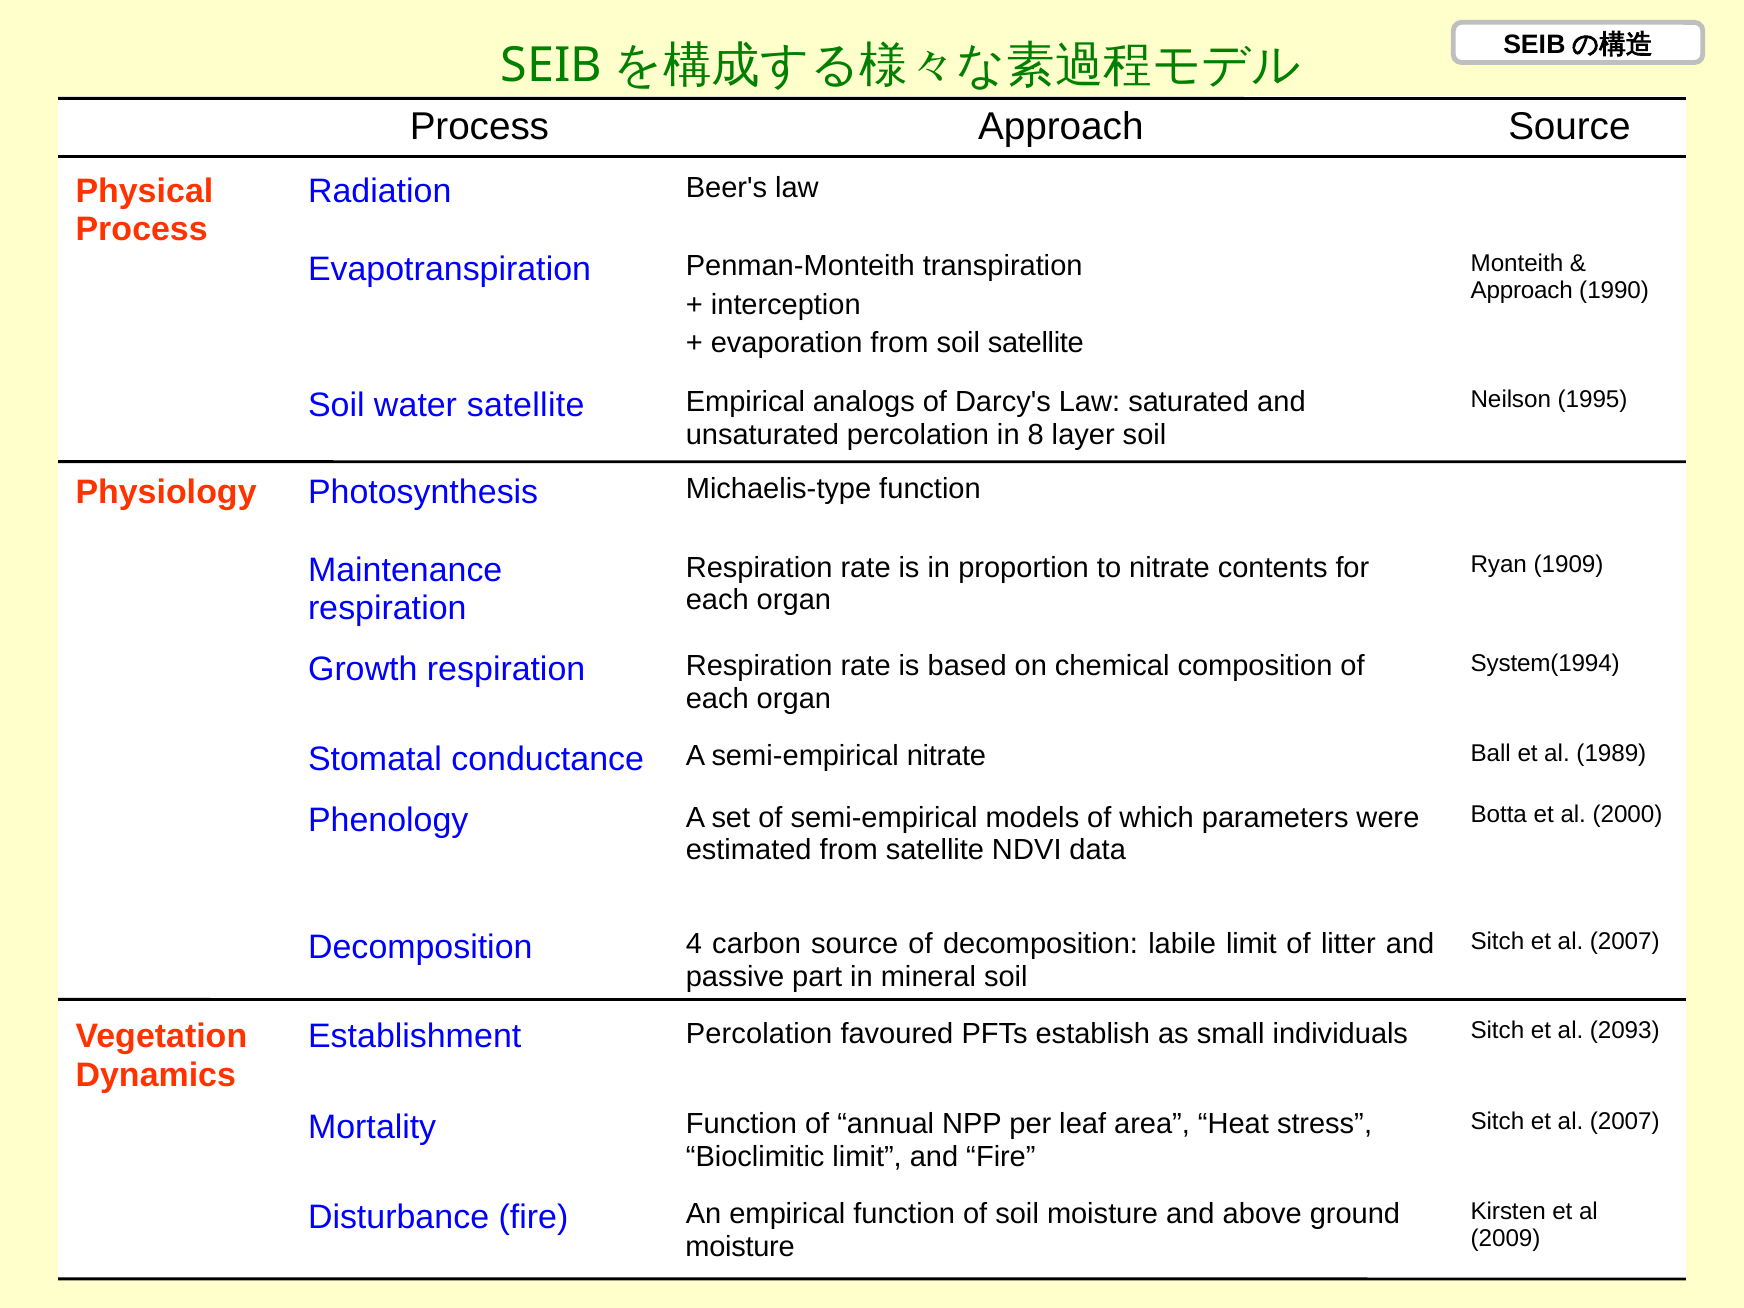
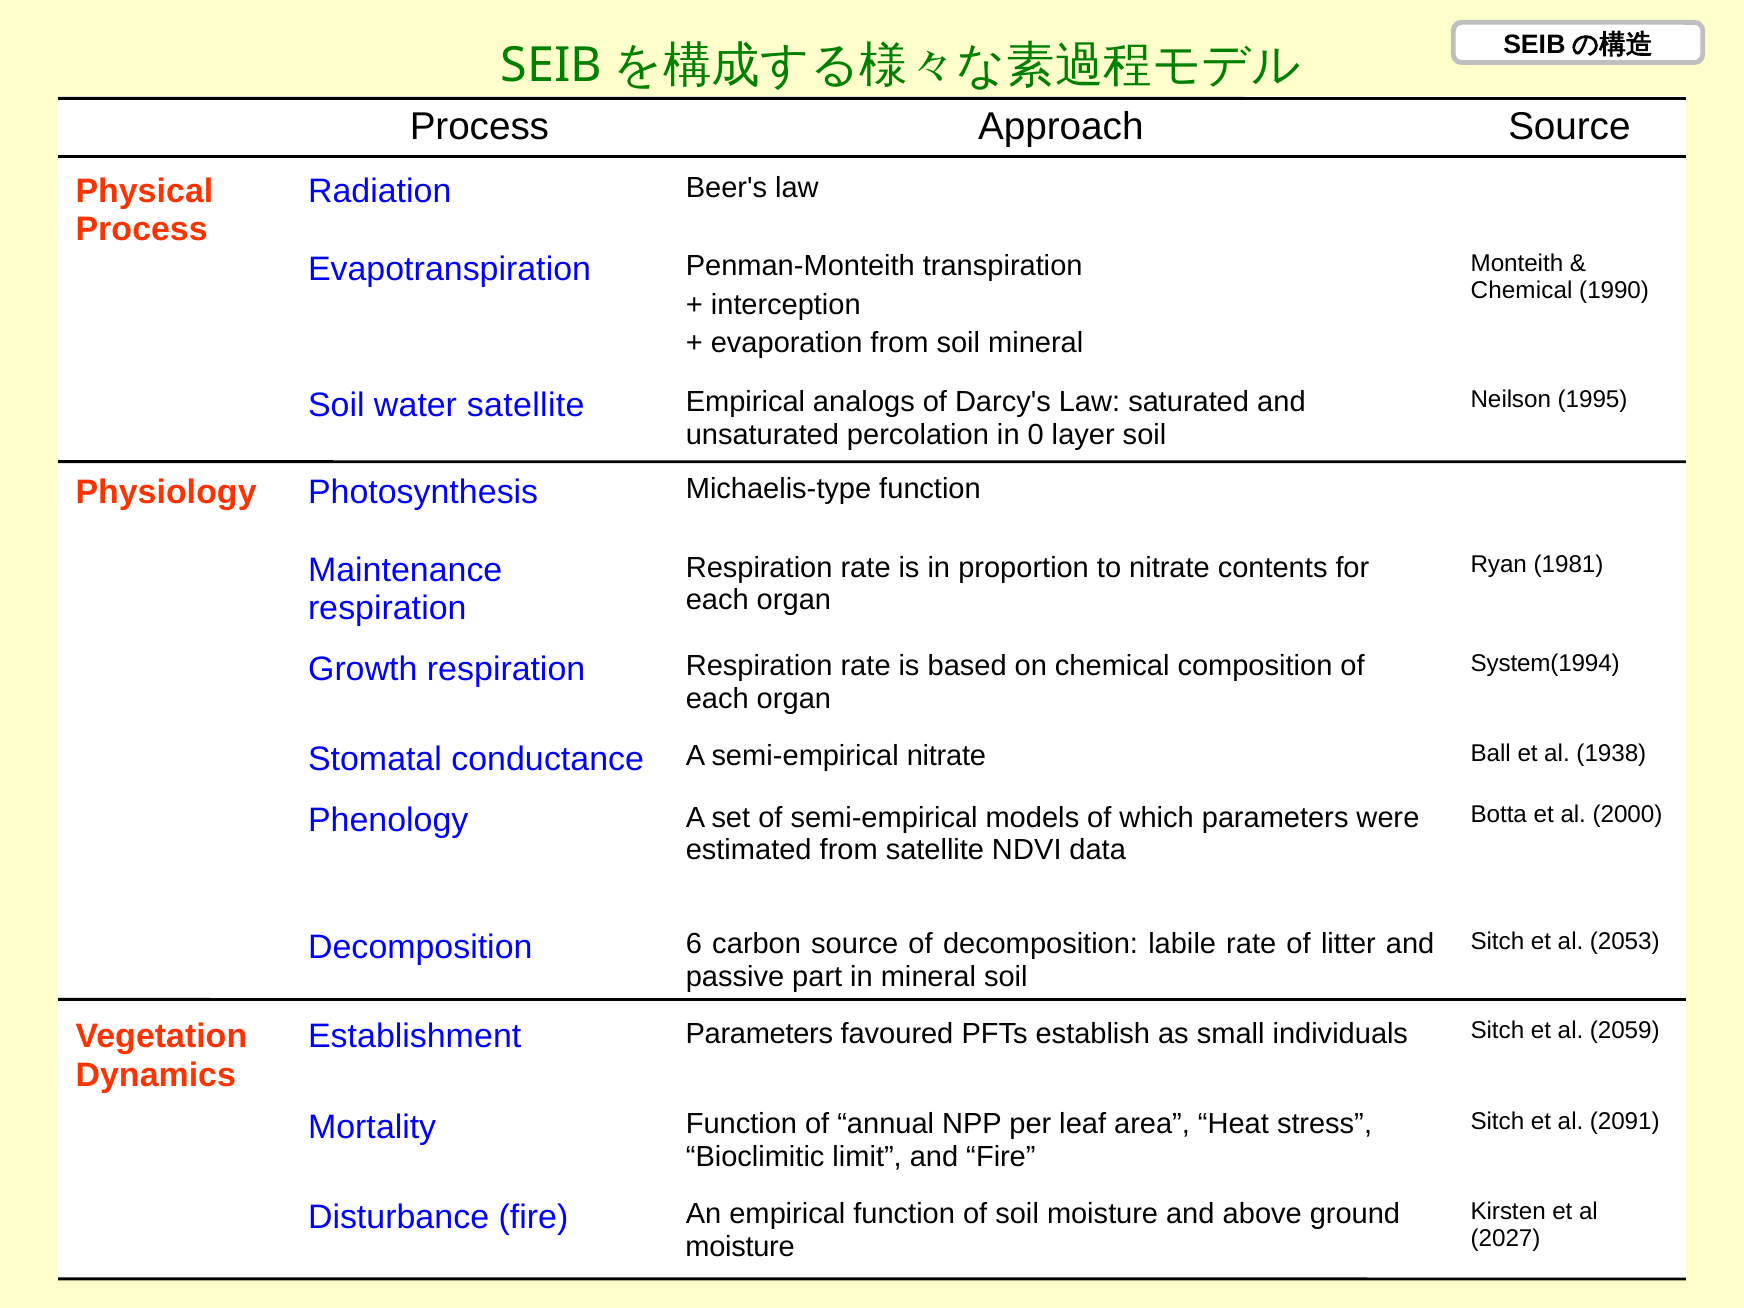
Approach: Approach -> Chemical (1522, 290)
soil satellite: satellite -> mineral (1036, 343)
8: 8 -> 0 (1036, 435)
1909: 1909 -> 1981 (1569, 564)
1989: 1989 -> 1938 (1611, 753)
2007: 2007 -> 2053 (1625, 941)
4: 4 -> 6 (694, 944)
labile limit: limit -> rate (1251, 944)
Establishment Percolation: Percolation -> Parameters (759, 1034)
2093: 2093 -> 2059 (1625, 1031)
2007: 2007 -> 2091 (1625, 1121)
2009: 2009 -> 2027 (1506, 1238)
